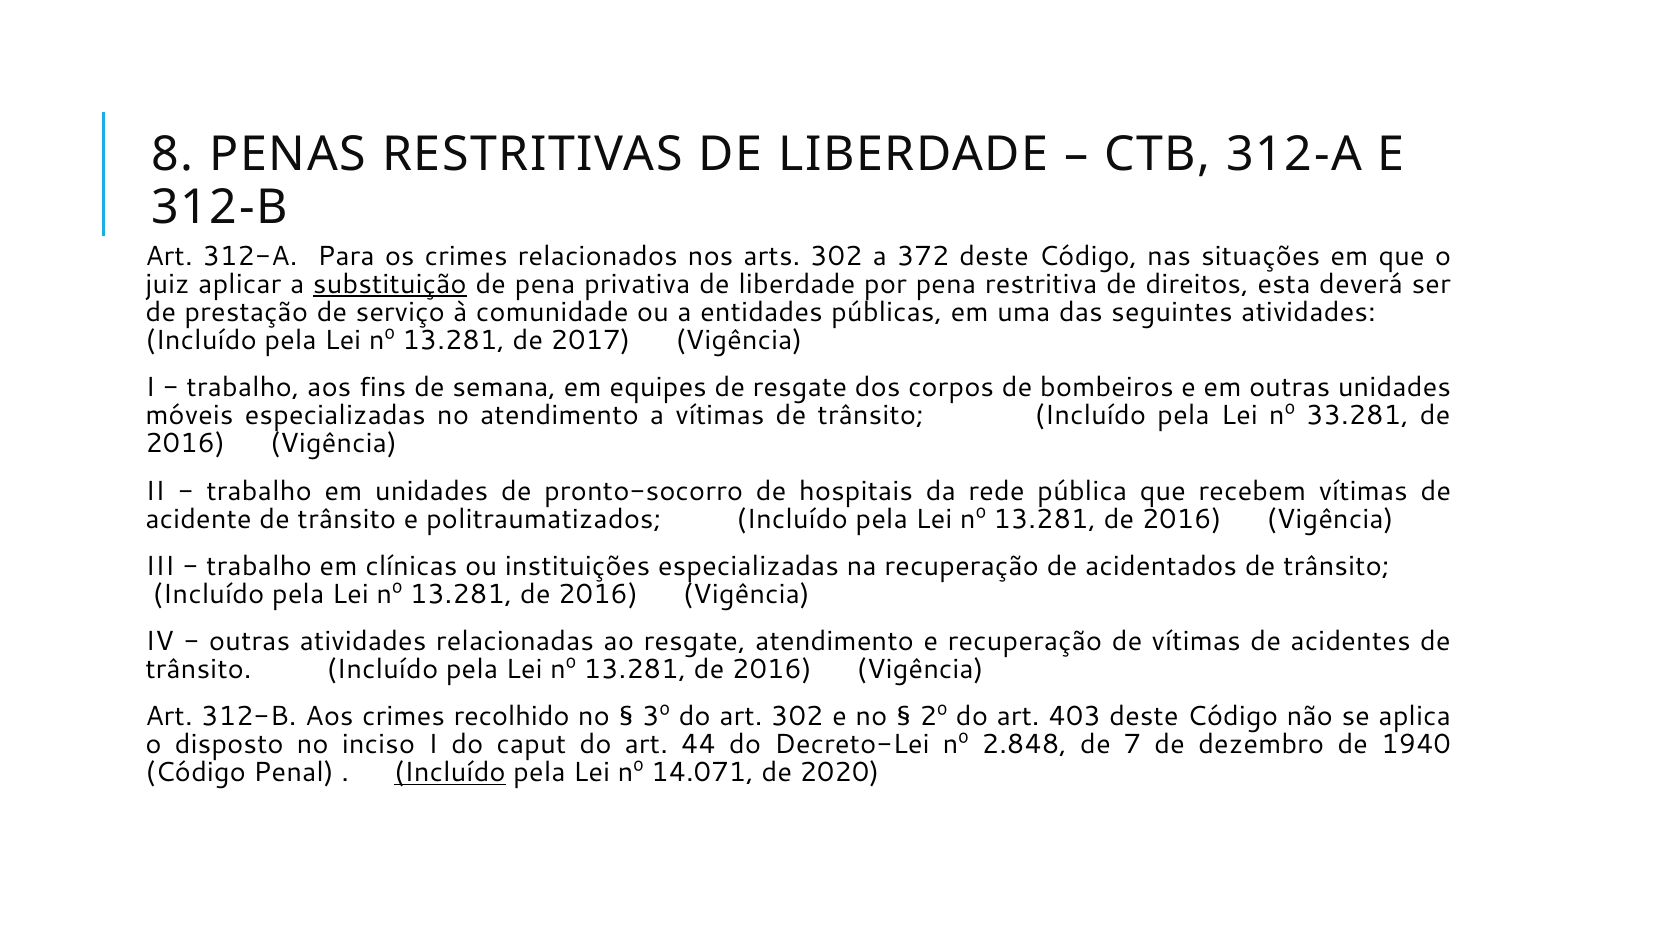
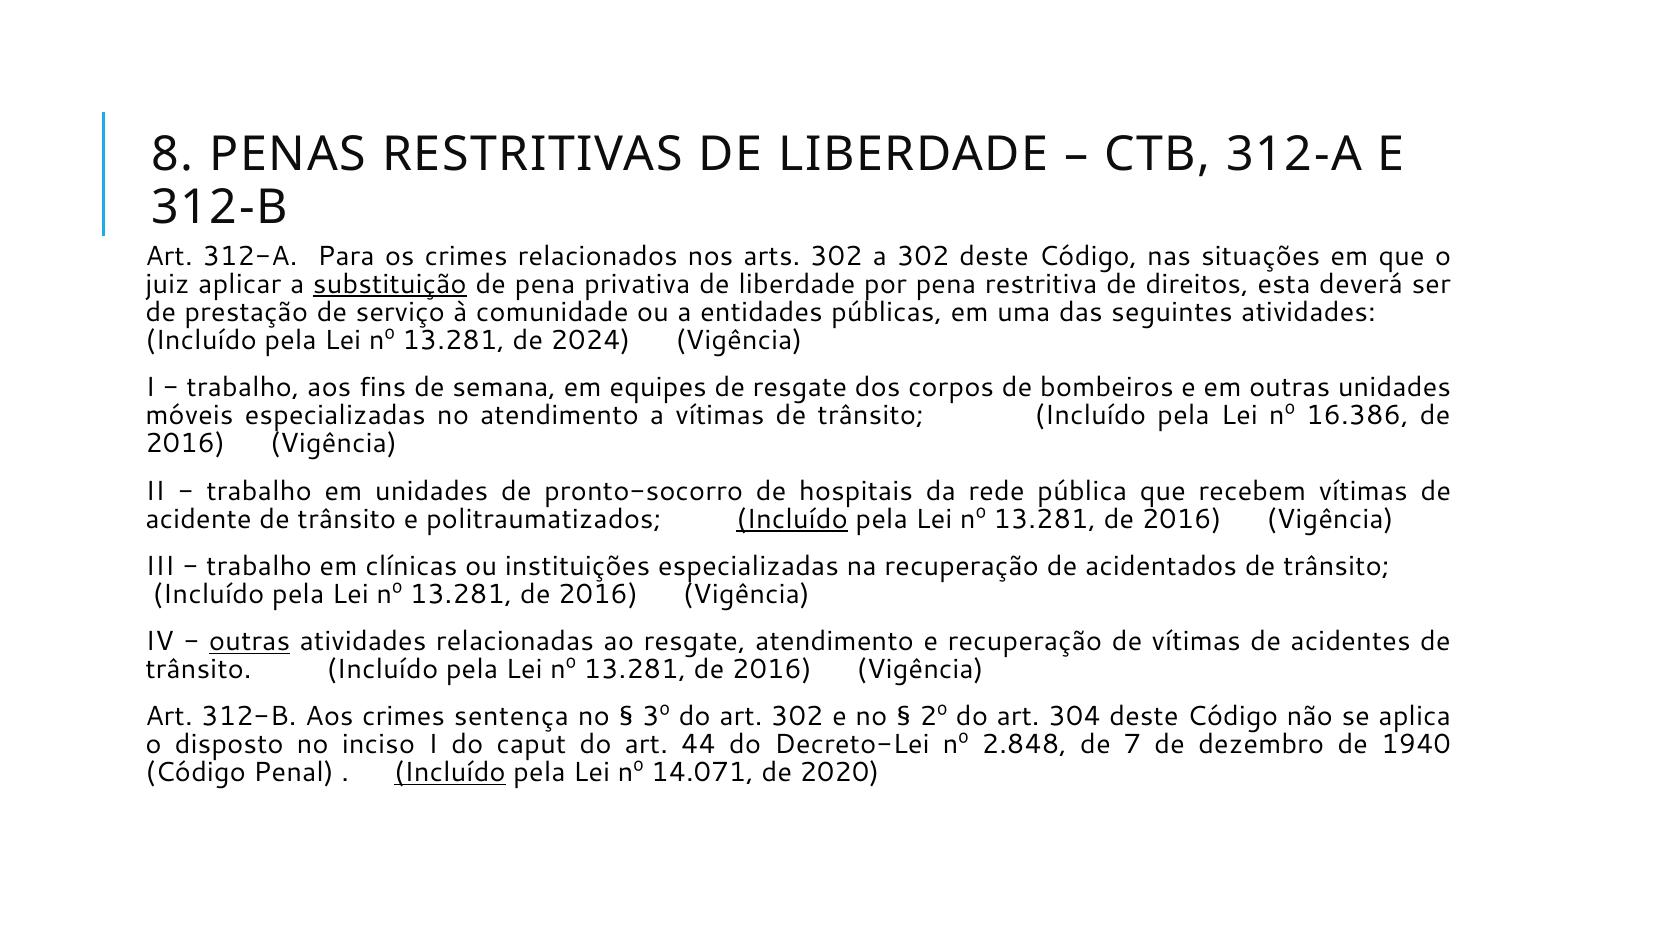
a 372: 372 -> 302 (923, 257)
2017: 2017 -> 2024 (591, 341)
33.281: 33.281 -> 16.386 (1357, 416)
Incluído underline: none -> present (792, 519)
outras underline: none -> present (250, 642)
recolhido: recolhido -> sentença (511, 717)
403: 403 -> 304 (1075, 717)
